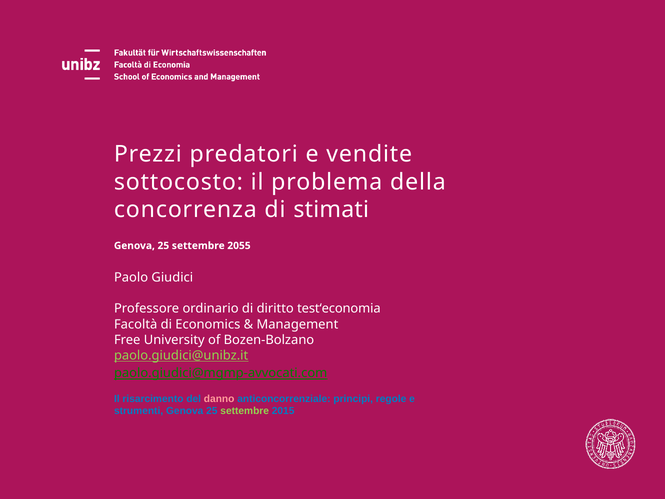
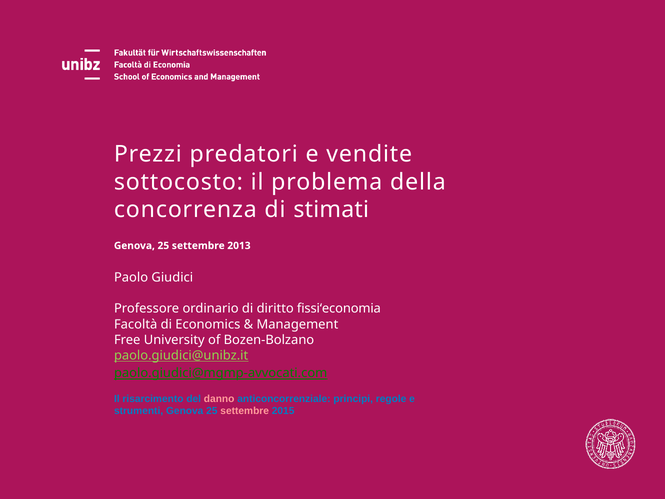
2055: 2055 -> 2013 (239, 246)
test‘economia: test‘economia -> fissi‘economia (339, 309)
settembre colour: light green -> pink (245, 411)
